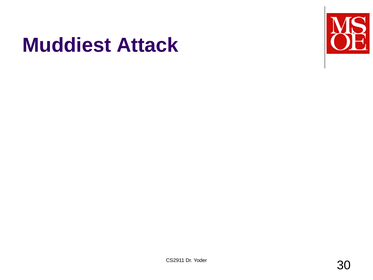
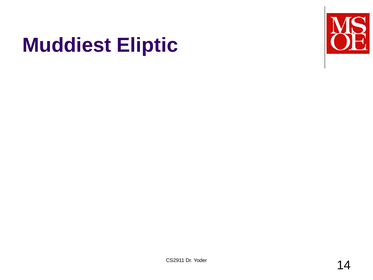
Attack: Attack -> Eliptic (147, 45)
30: 30 -> 14 (344, 265)
